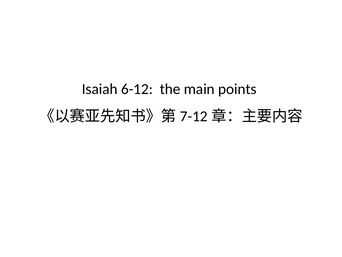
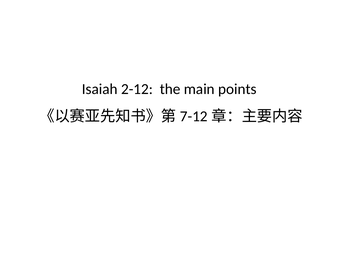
6-12: 6-12 -> 2-12 (137, 89)
